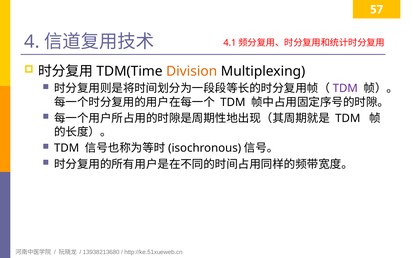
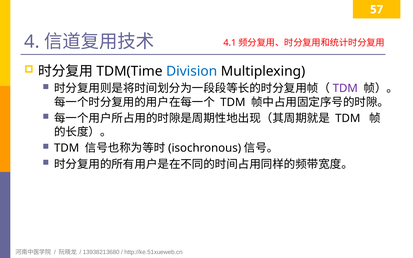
Division colour: orange -> blue (192, 71)
